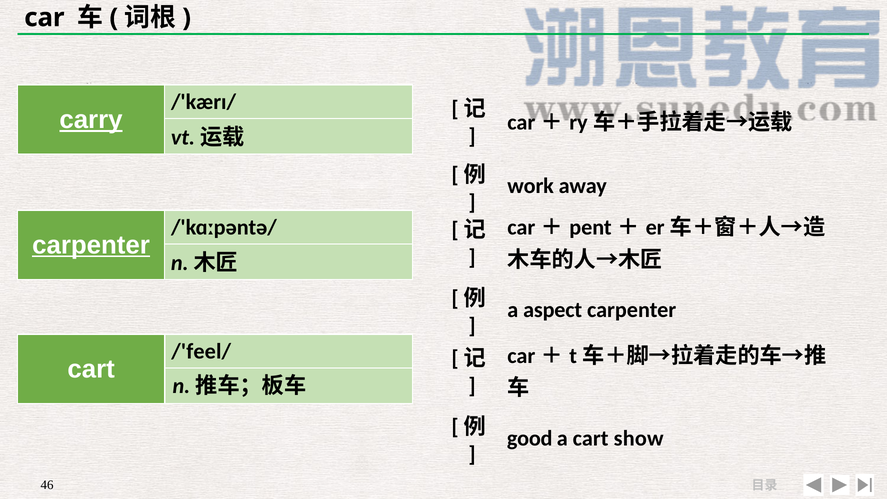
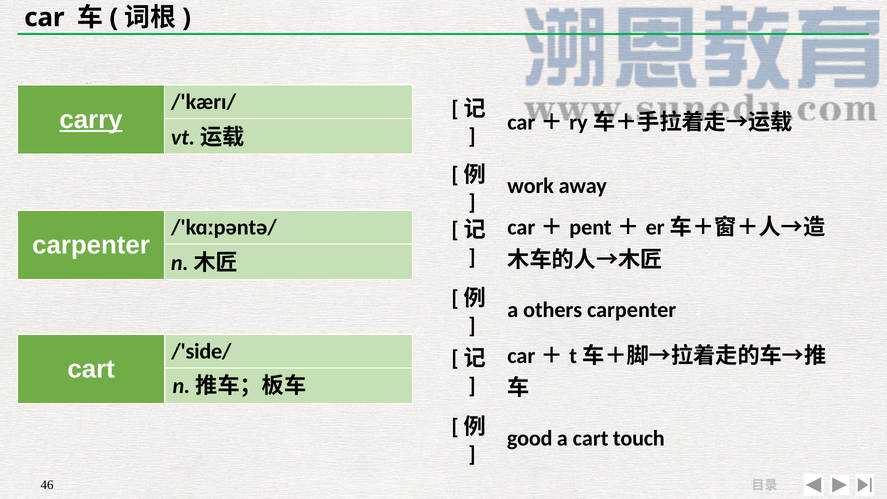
carpenter underline: present -> none (91, 245)
aspect: aspect -> others (553, 310)
/'feel/: /'feel/ -> /'side/ (201, 351)
show: show -> touch (639, 438)
